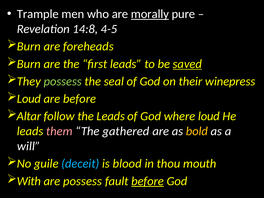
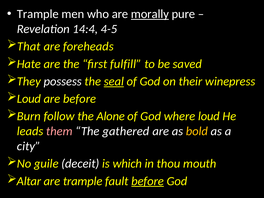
14:8: 14:8 -> 14:4 (85, 29)
Burn: Burn -> That (29, 46)
Burn: Burn -> Hate (29, 64)
first leads: leads -> fulfill (126, 64)
saved underline: present -> none (187, 64)
possess colour: light green -> white (63, 81)
seal underline: none -> present (114, 81)
Altar: Altar -> Burn (29, 116)
the Leads: Leads -> Alone (111, 116)
will: will -> city (29, 146)
deceit colour: light blue -> white (80, 164)
blood: blood -> which (127, 164)
With: With -> Altar (29, 181)
are possess: possess -> trample (83, 181)
